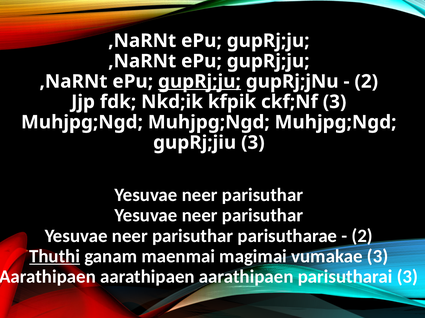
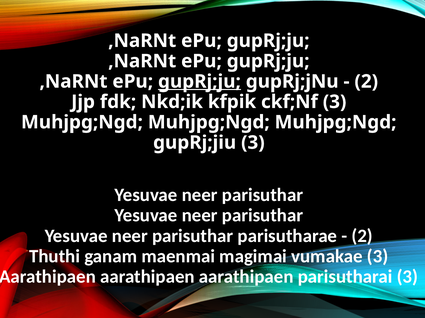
Thuthi underline: present -> none (55, 257)
